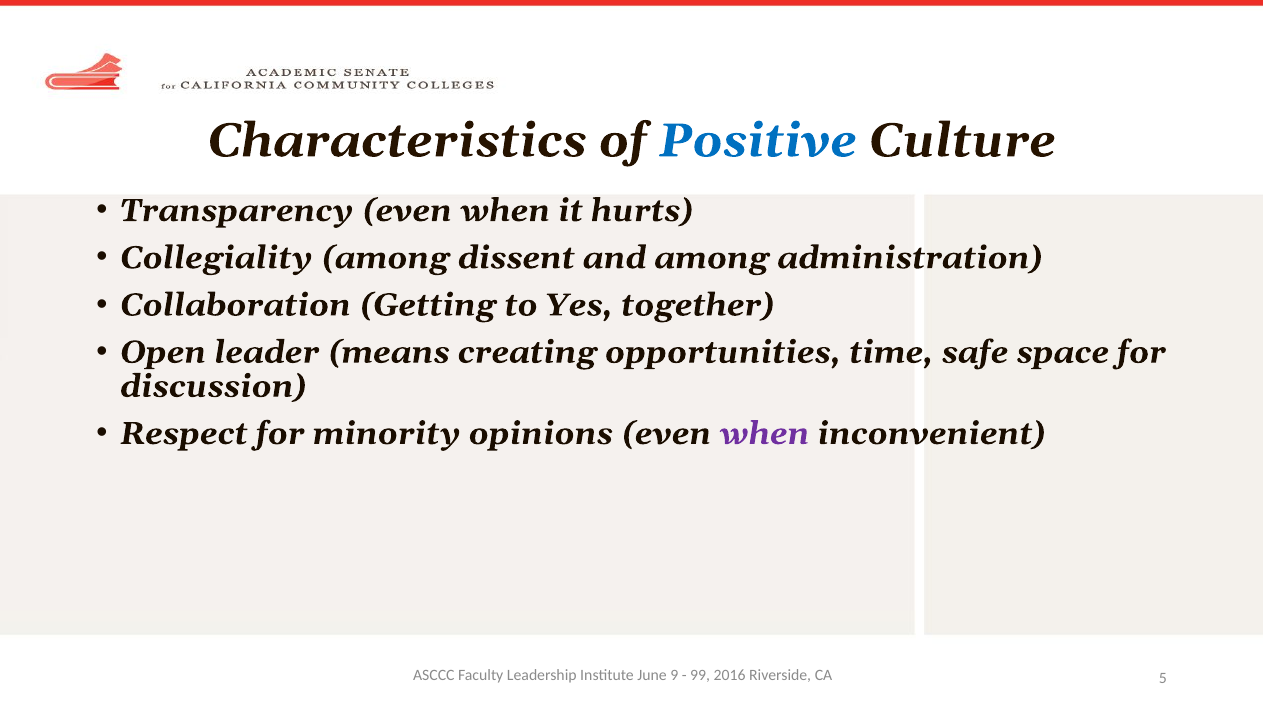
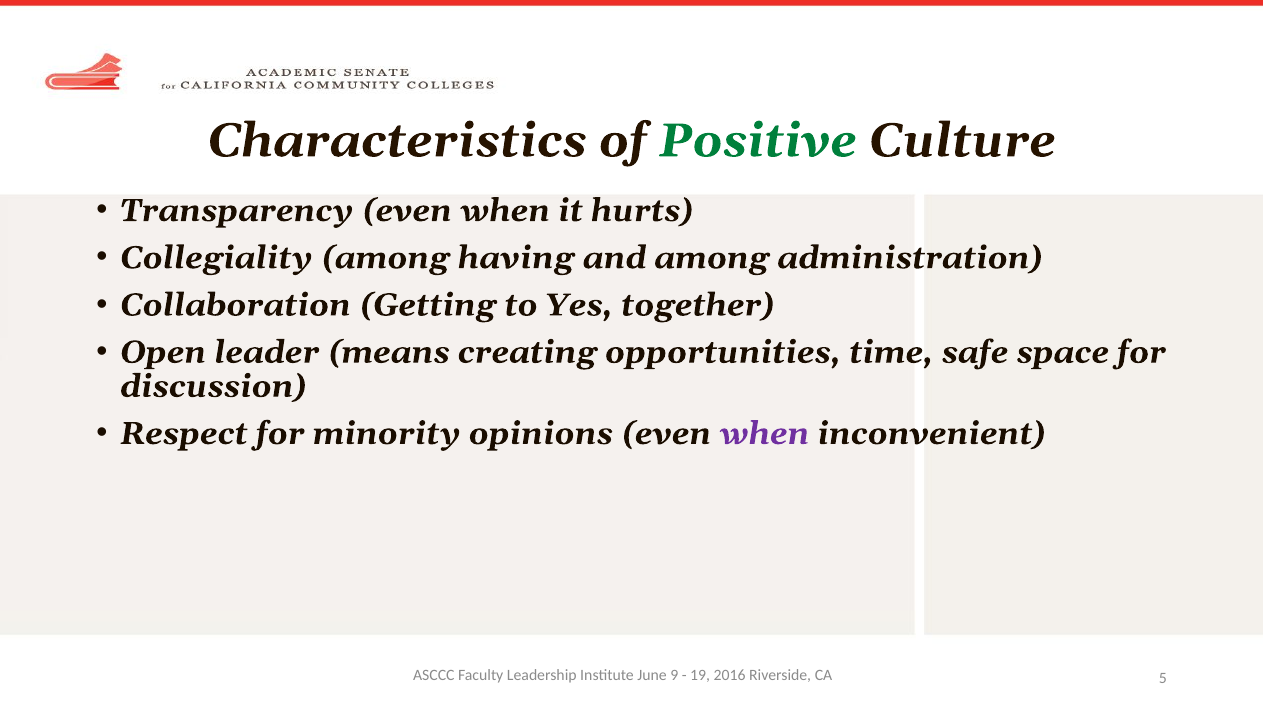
Positive colour: blue -> green (758, 141)
dissent: dissent -> having (516, 258)
99: 99 -> 19 (700, 676)
